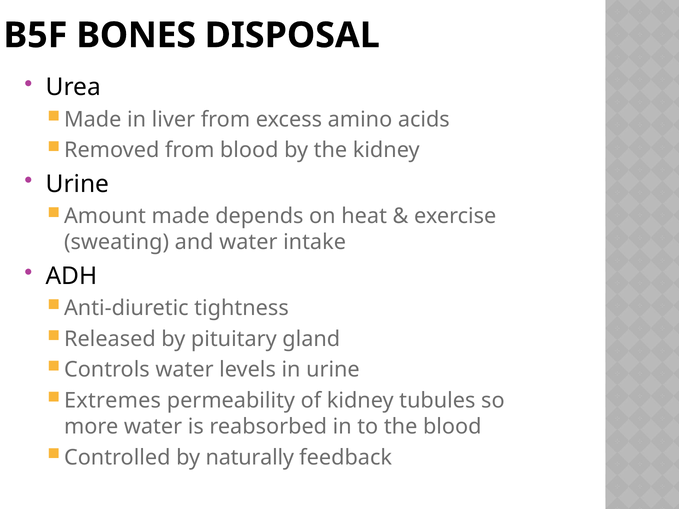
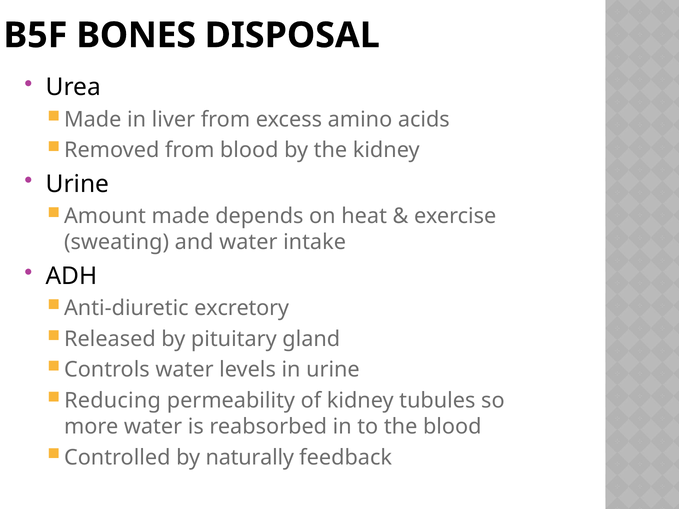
tightness: tightness -> excretory (242, 308)
Extremes: Extremes -> Reducing (113, 401)
